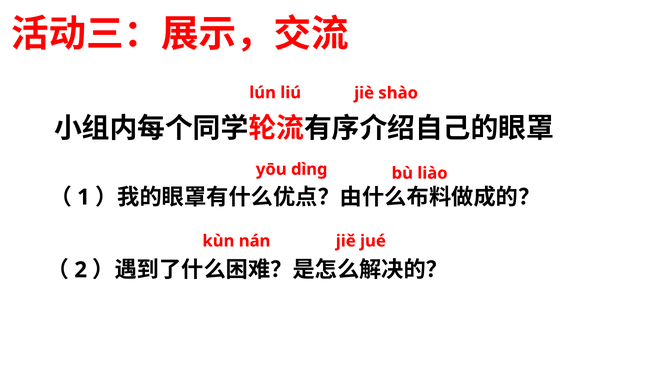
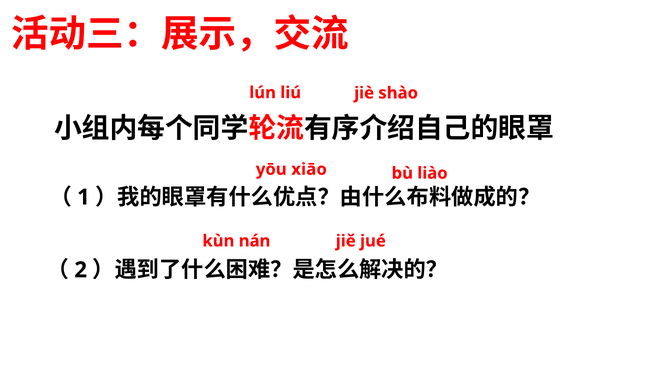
dìnɡ: dìnɡ -> xiāo (309, 169)
